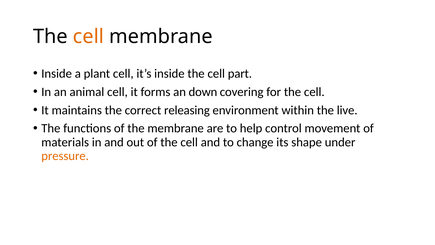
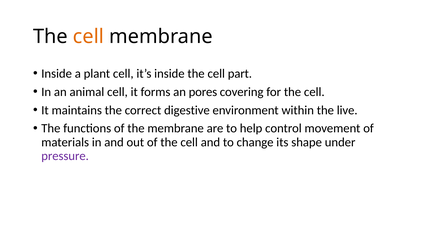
down: down -> pores (203, 92)
releasing: releasing -> digestive (187, 110)
pressure colour: orange -> purple (65, 156)
